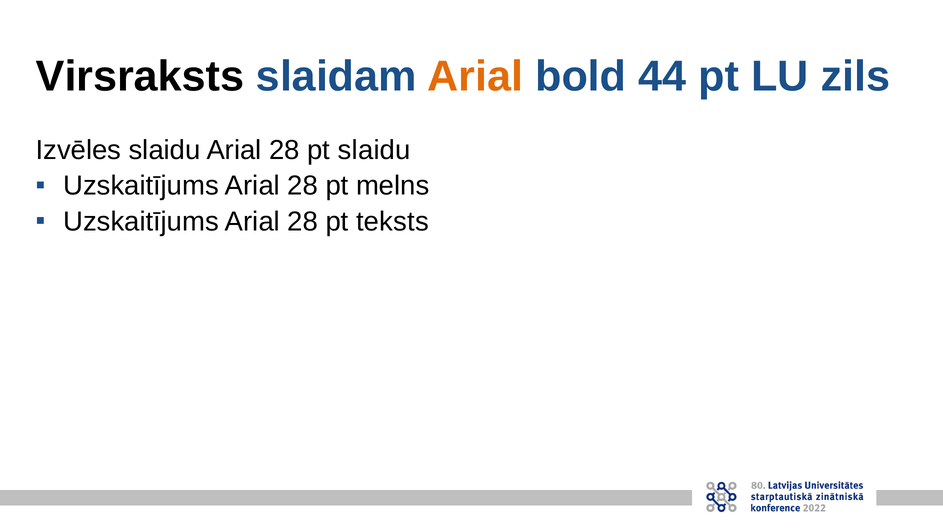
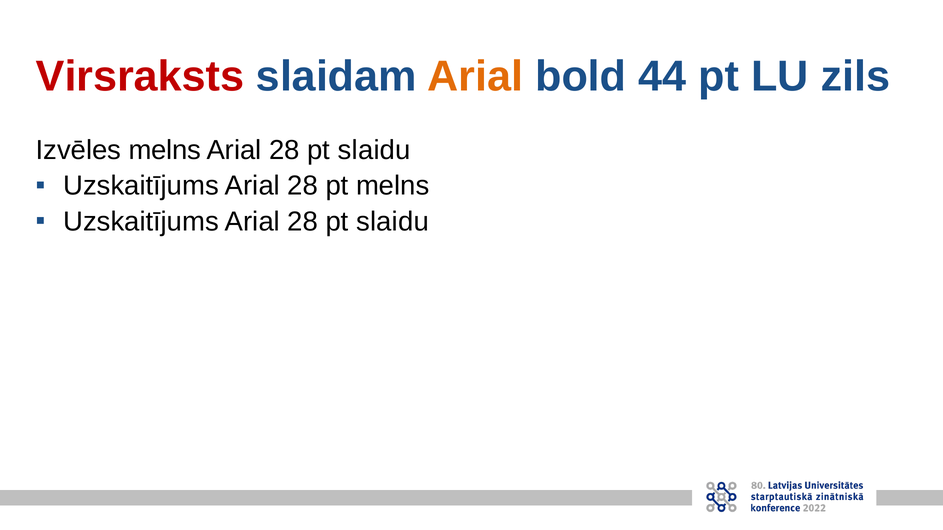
Virsraksts colour: black -> red (140, 76)
Izvēles slaidu: slaidu -> melns (165, 150)
teksts: teksts -> slaidu (393, 222)
